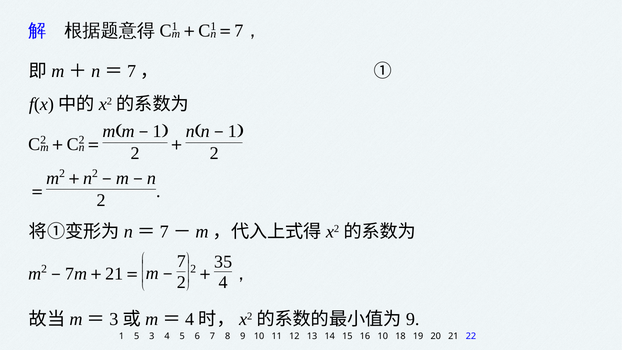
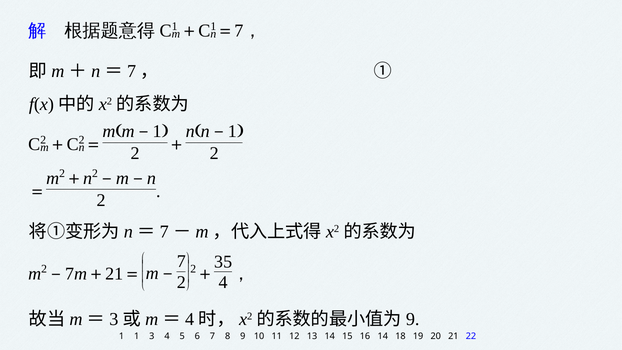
1 5: 5 -> 1 (137, 336)
16 10: 10 -> 14 (383, 336)
